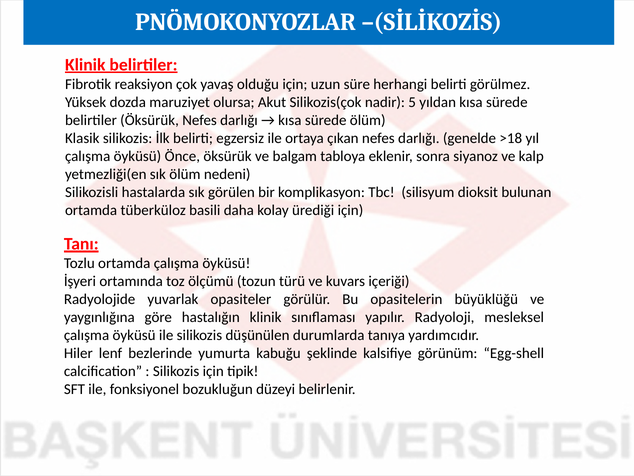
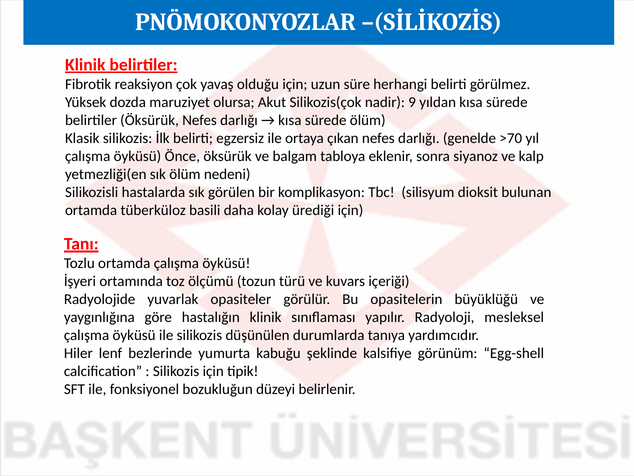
5: 5 -> 9 (412, 102)
>18: >18 -> >70 (511, 138)
